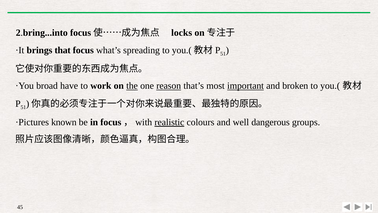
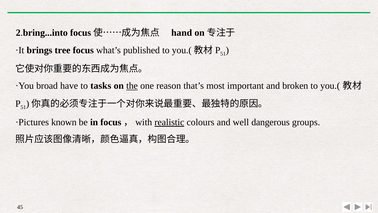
locks: locks -> hand (182, 33)
that: that -> tree (63, 50)
spreading: spreading -> published (141, 50)
work: work -> tasks (101, 86)
reason underline: present -> none (169, 86)
important underline: present -> none (246, 86)
